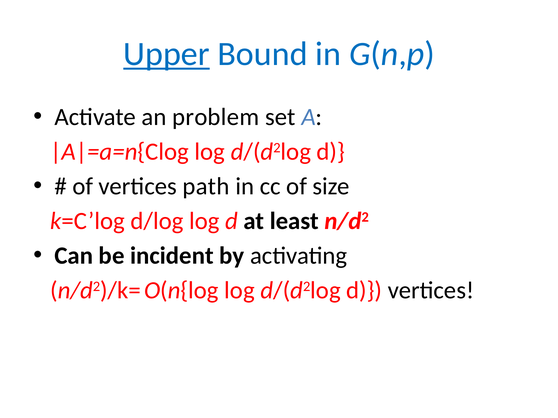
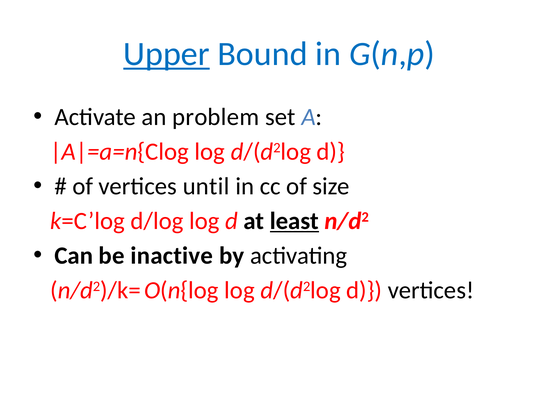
path: path -> until (206, 187)
least underline: none -> present (294, 221)
incident: incident -> inactive (172, 256)
